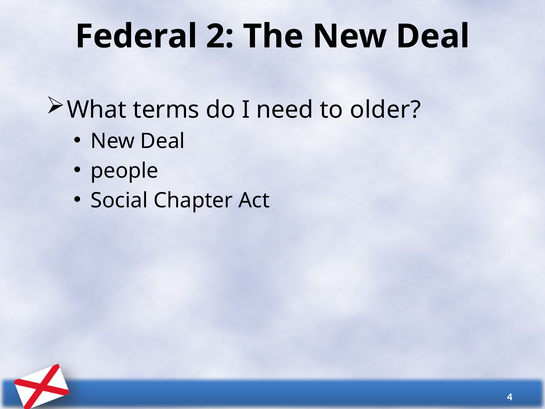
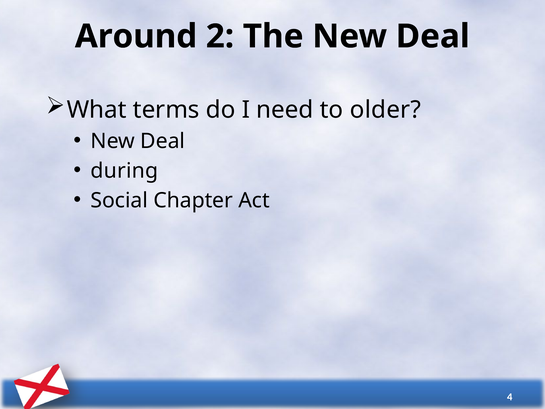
Federal: Federal -> Around (136, 36)
people: people -> during (124, 171)
